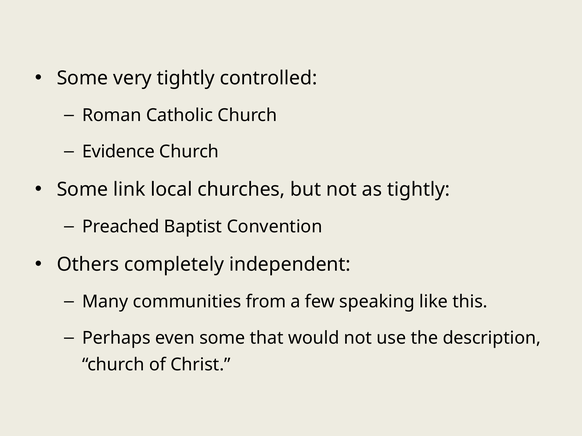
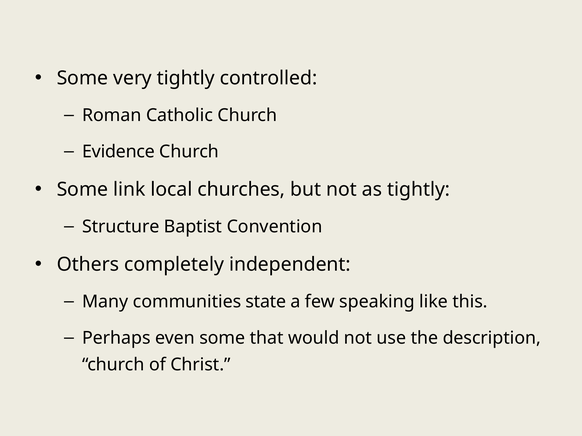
Preached: Preached -> Structure (121, 227)
from: from -> state (266, 302)
